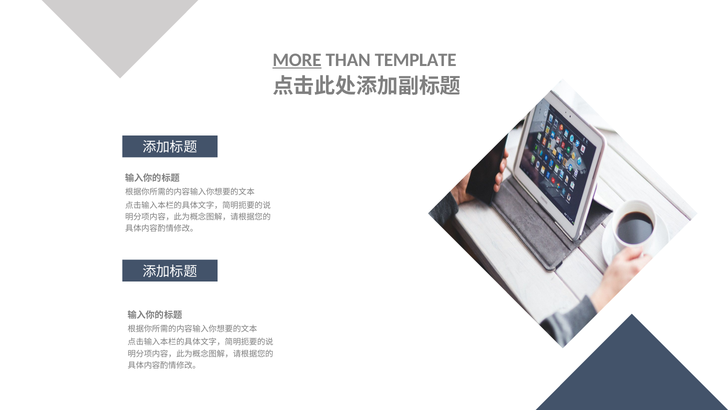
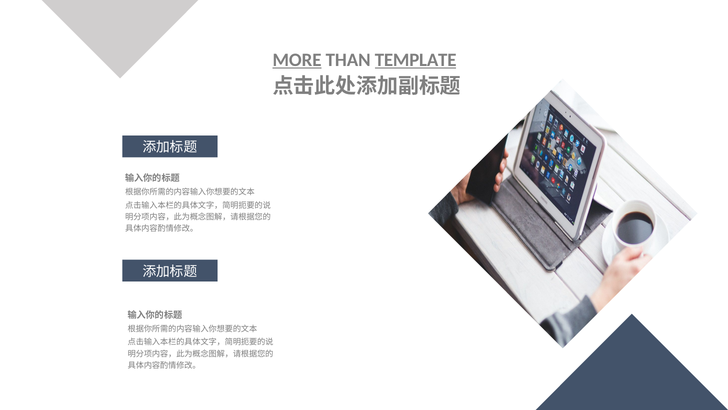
TEMPLATE underline: none -> present (416, 60)
